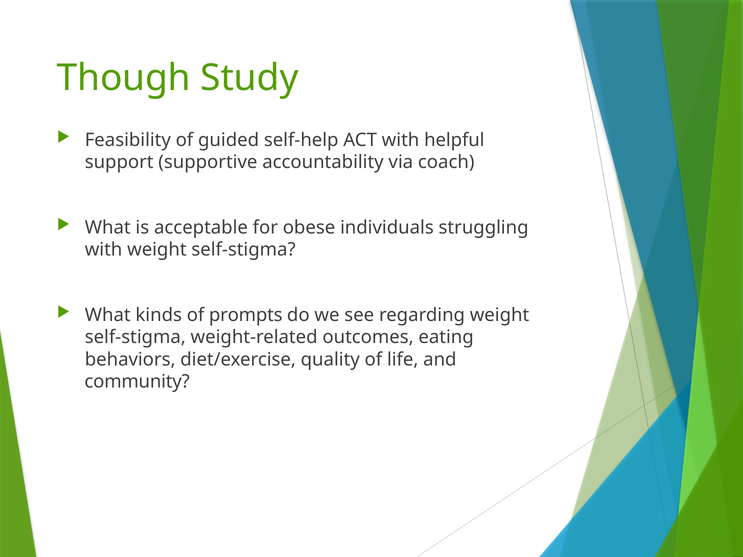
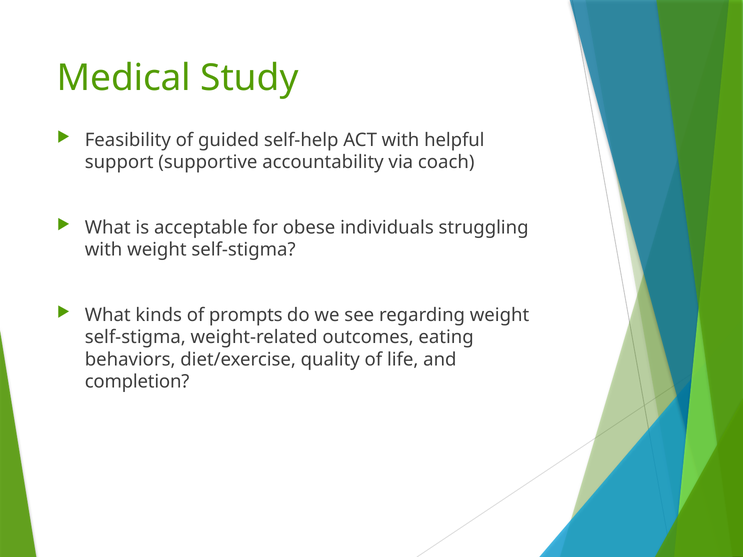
Though: Though -> Medical (124, 78)
community: community -> completion (137, 382)
